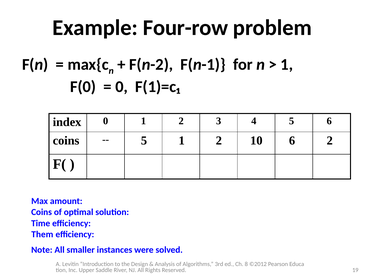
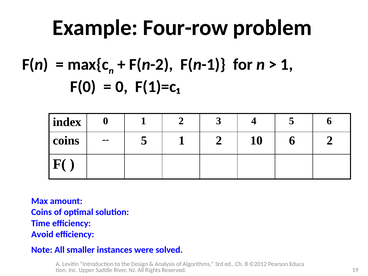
Them: Them -> Avoid (42, 234)
